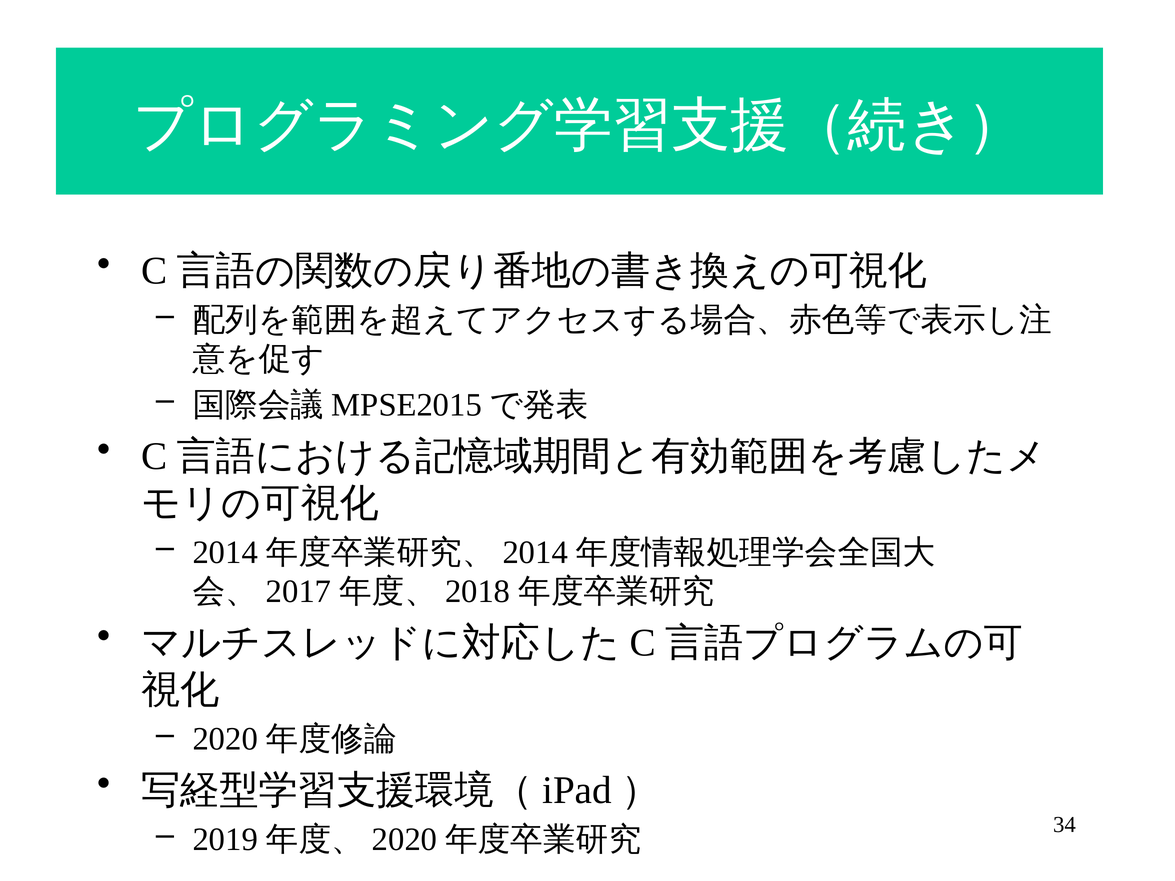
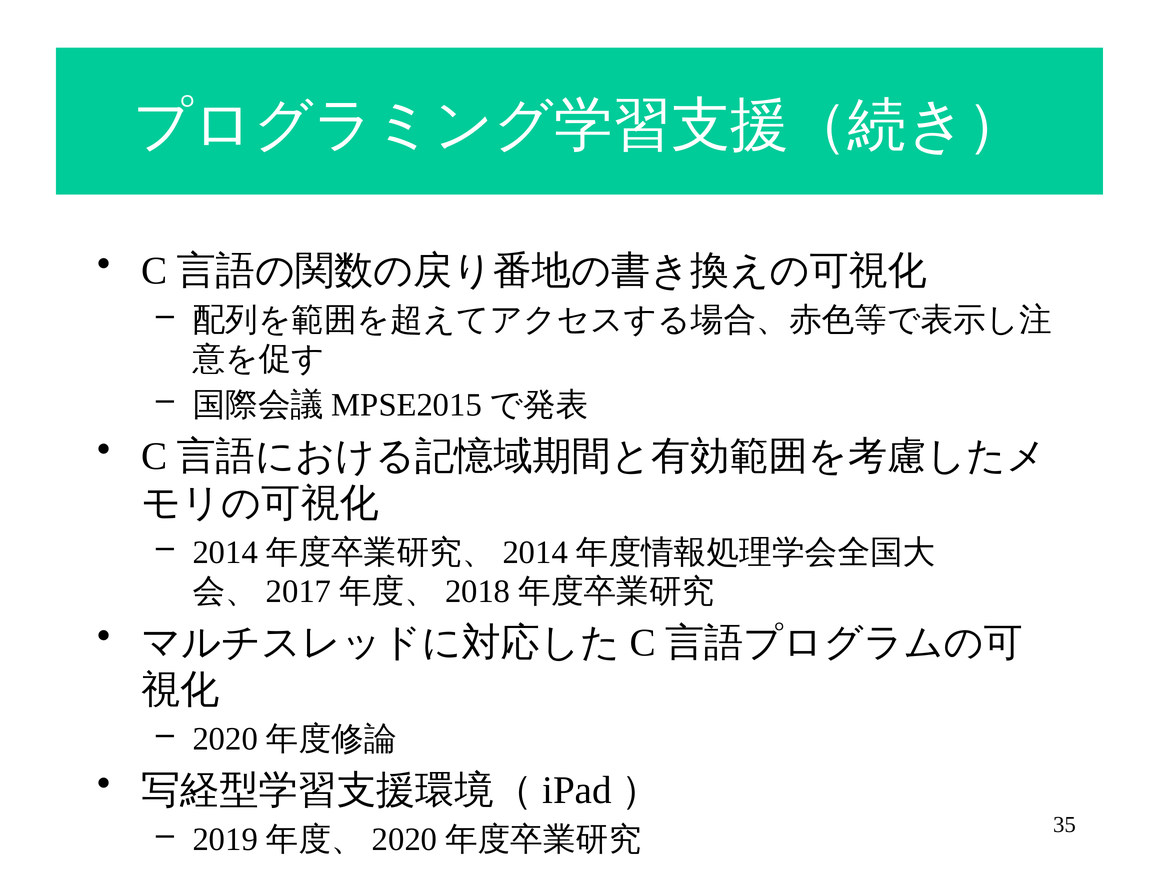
34: 34 -> 35 (1064, 825)
